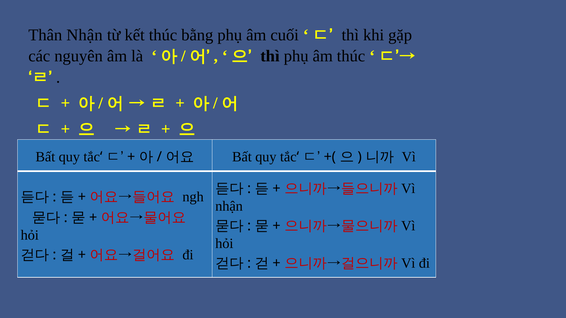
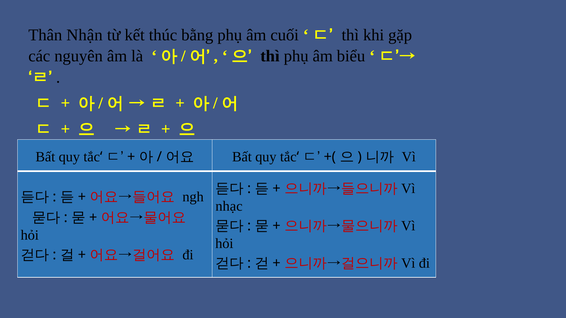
âm thúc: thúc -> biểu (351, 56)
nhận: nhận -> nhạc (229, 206)
